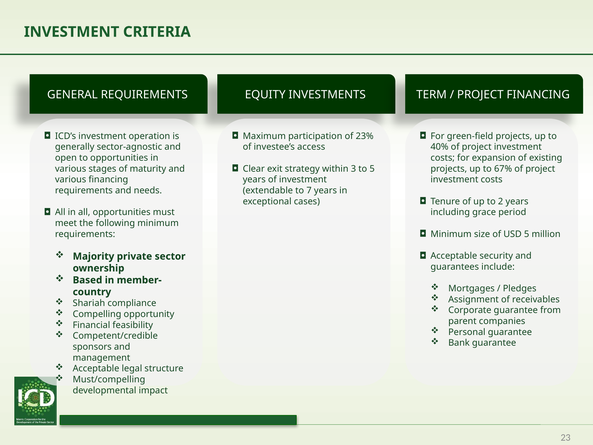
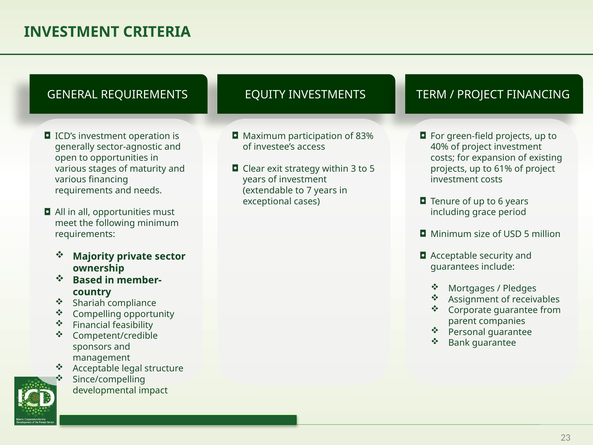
23%: 23% -> 83% (365, 136)
67%: 67% -> 61% (503, 169)
2: 2 -> 6 (501, 201)
Must/compelling: Must/compelling -> Since/compelling (109, 379)
